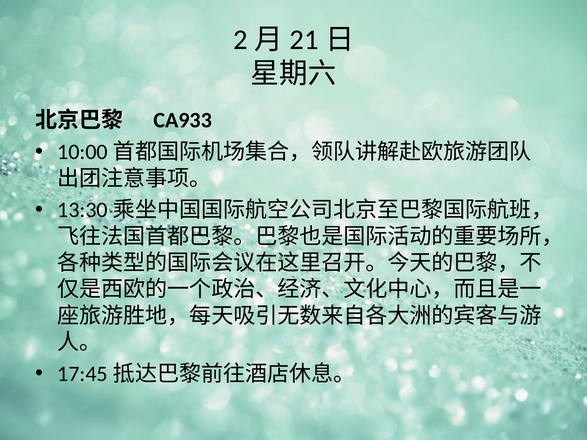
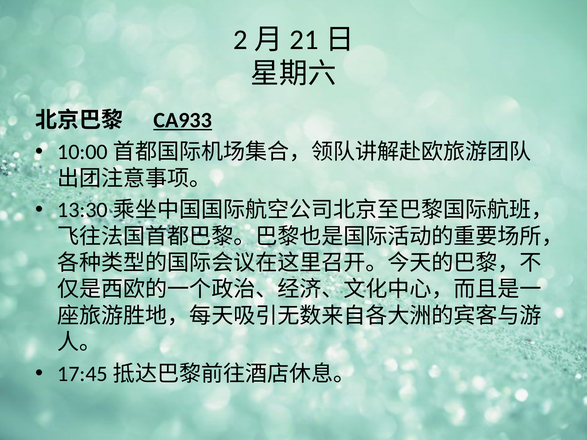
CA933 underline: none -> present (183, 120)
